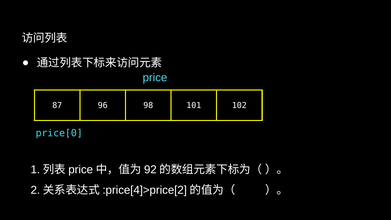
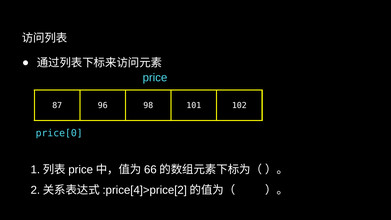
92: 92 -> 66 (150, 170)
